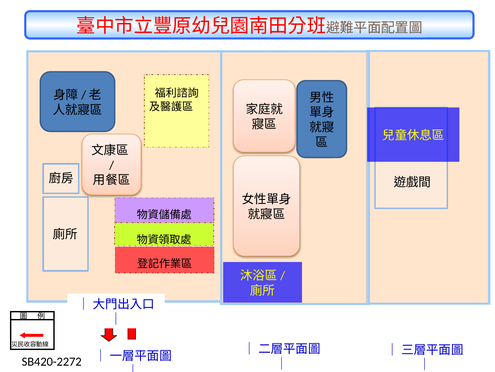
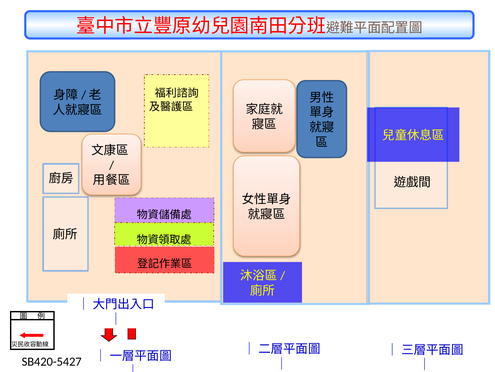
SB420-2272: SB420-2272 -> SB420-5427 (52, 361)
